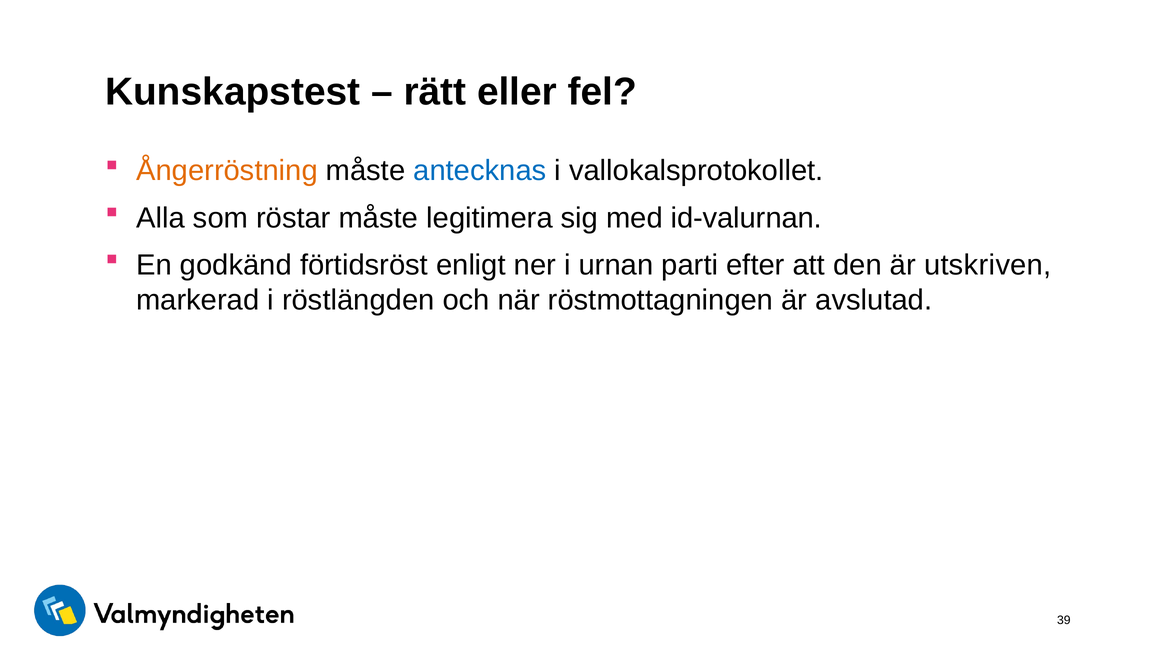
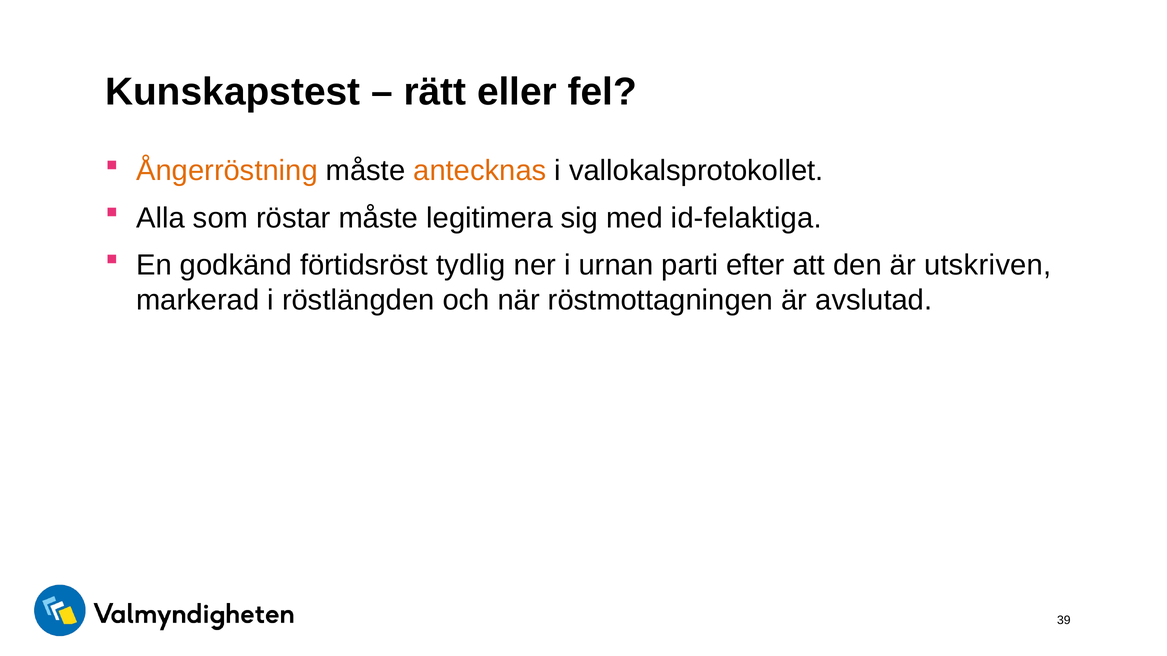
antecknas colour: blue -> orange (480, 171)
id-valurnan: id-valurnan -> id-felaktiga (746, 218)
enligt: enligt -> tydlig (471, 265)
